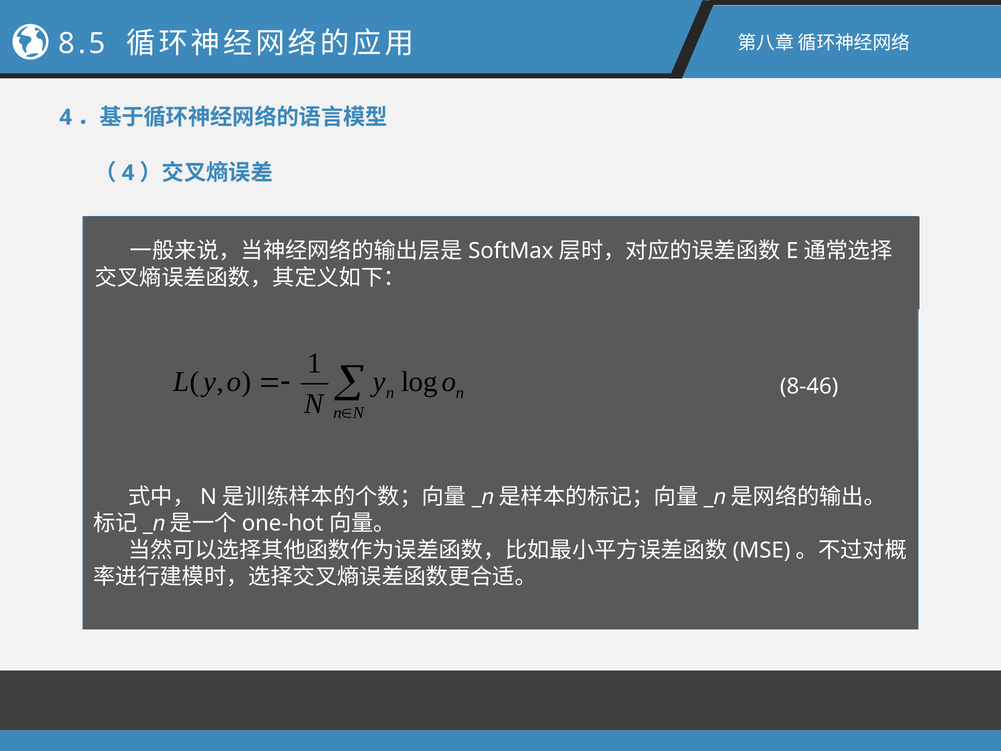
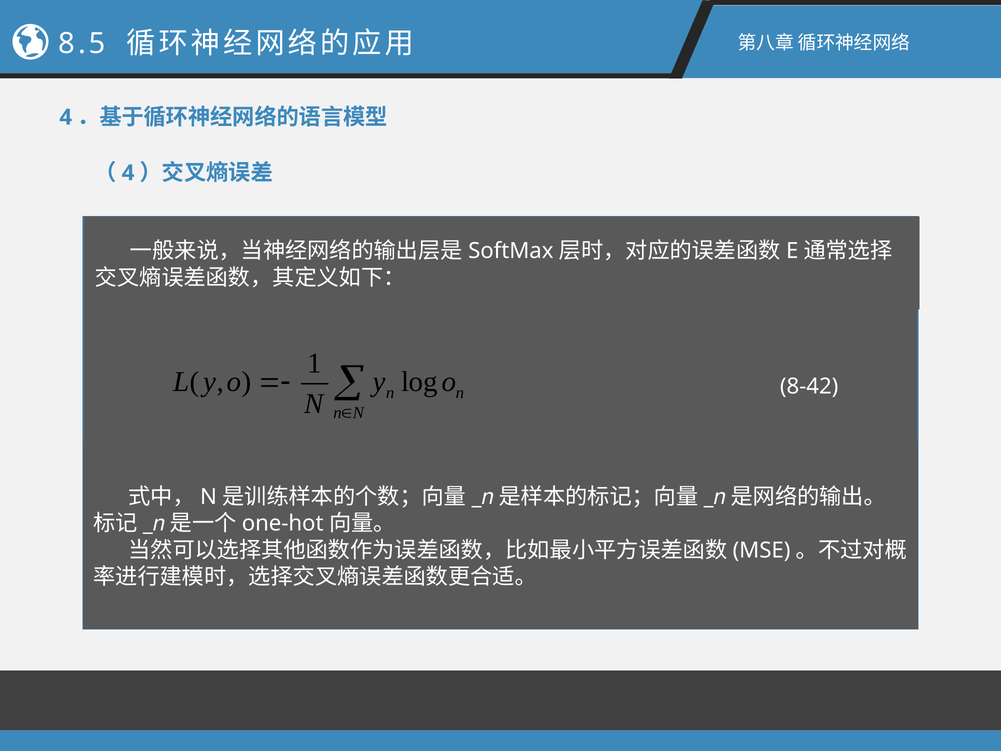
8-46: 8-46 -> 8-42 (809, 386)
